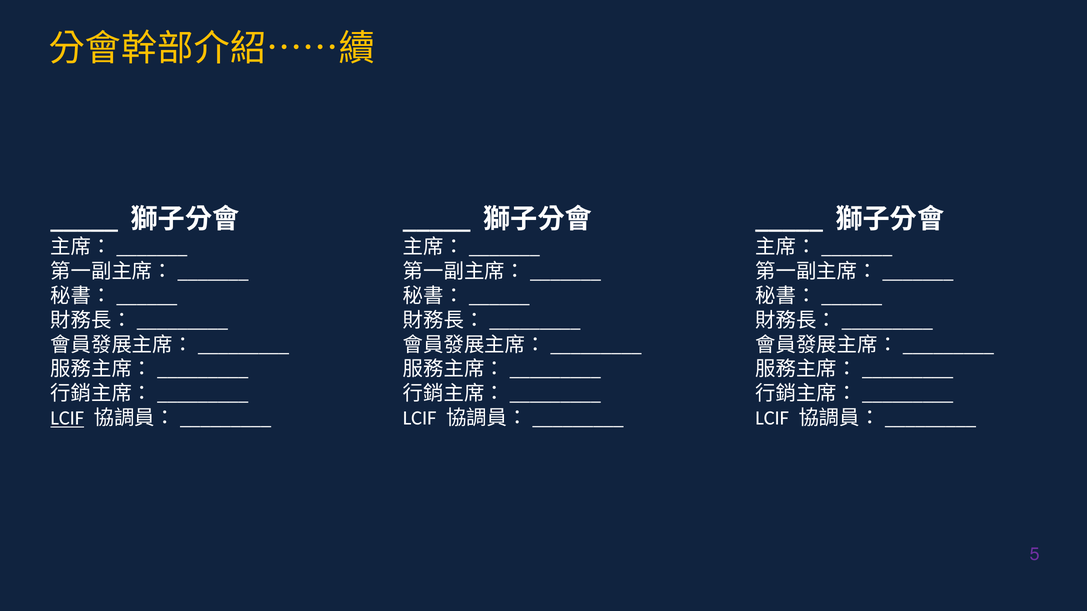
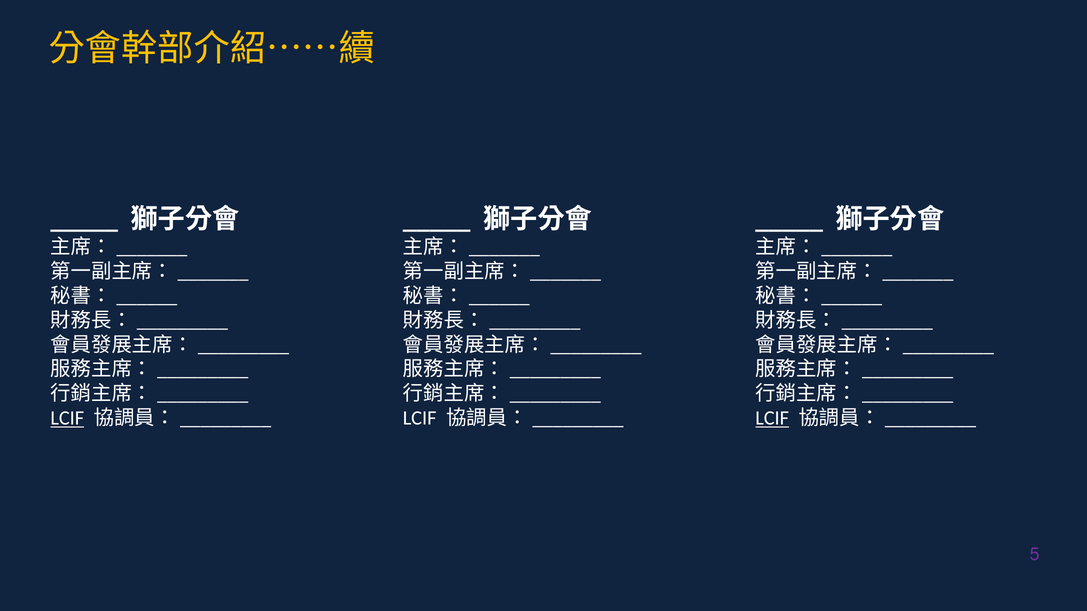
LCIF underline: none -> present (772, 418)
